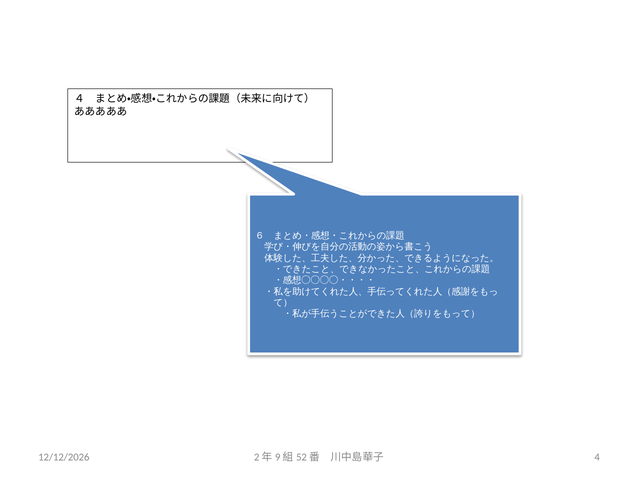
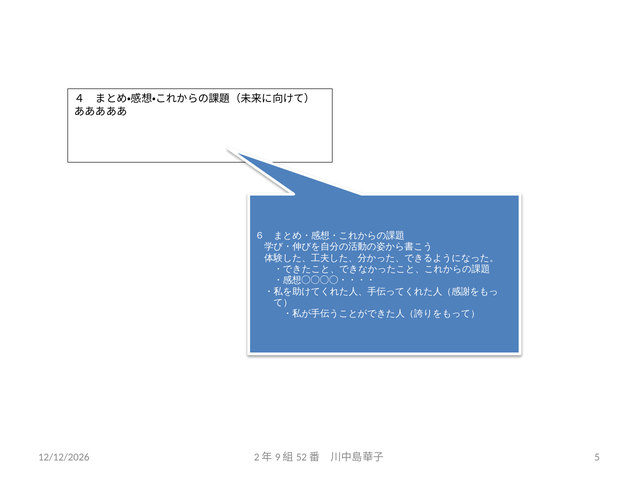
4: 4 -> 5 (597, 457)
